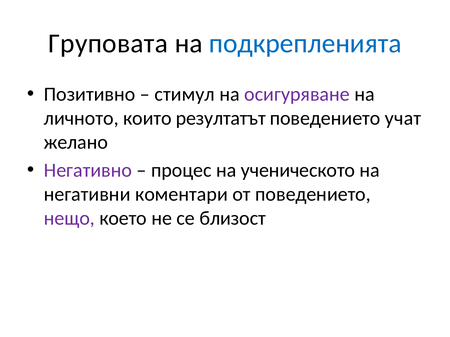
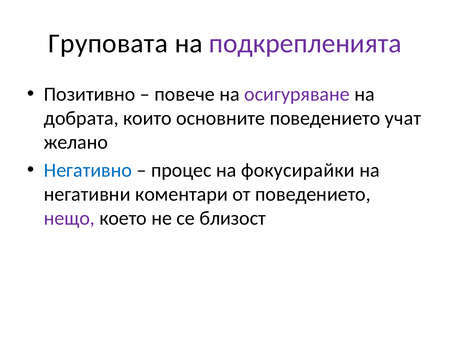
подкрепленията colour: blue -> purple (305, 44)
стимул: стимул -> повече (185, 94)
личното: личното -> добрата (81, 118)
резултатът: резултатът -> основните (221, 118)
Негативно colour: purple -> blue (88, 170)
ученическото: ученическото -> фокусирайки (298, 170)
